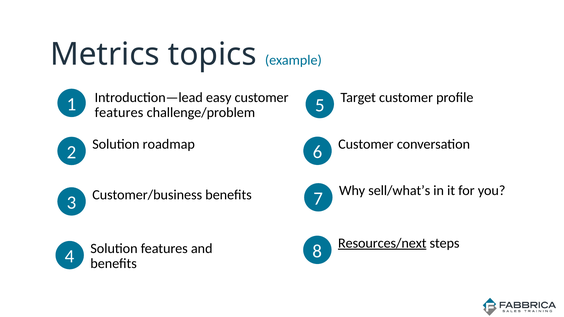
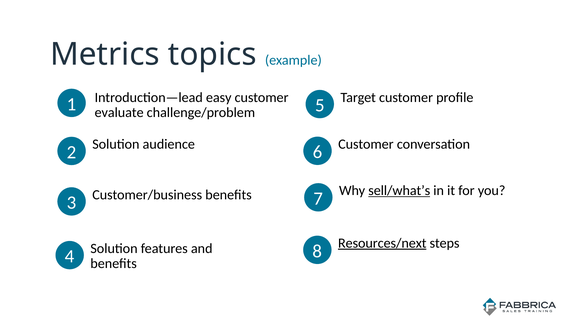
features: features -> evaluate (119, 113)
roadmap: roadmap -> audience (169, 144)
sell/what’s underline: none -> present (399, 191)
